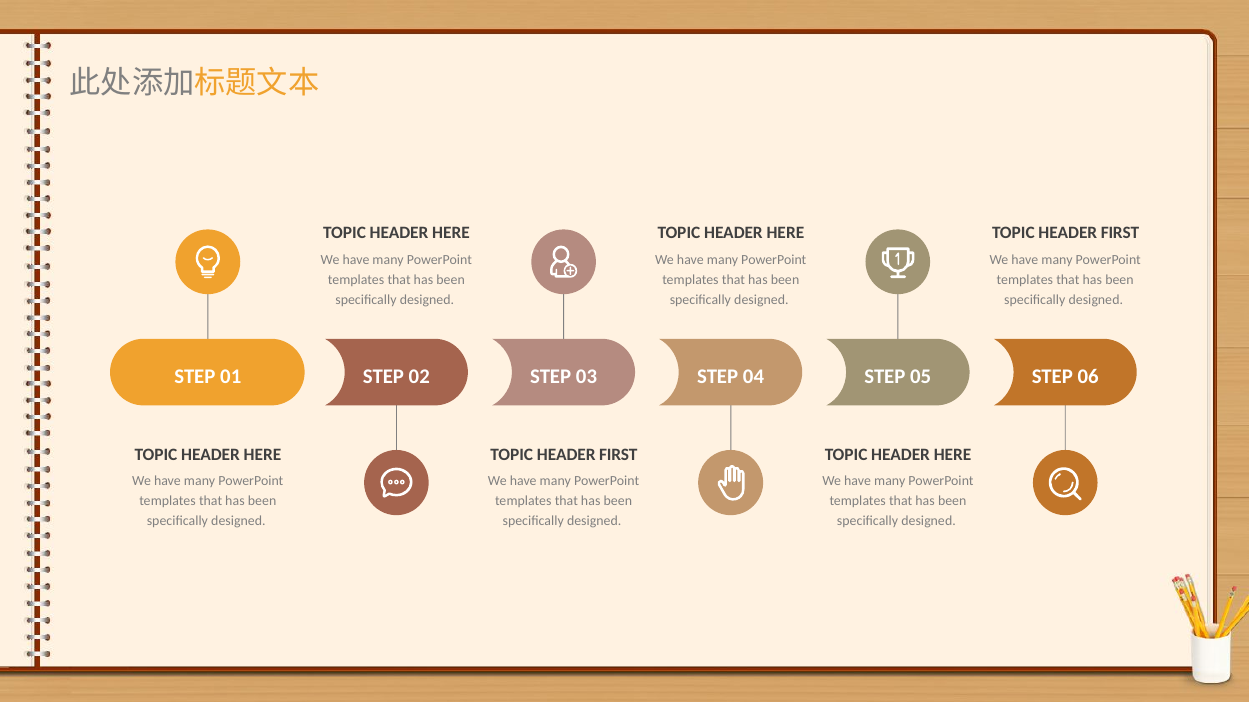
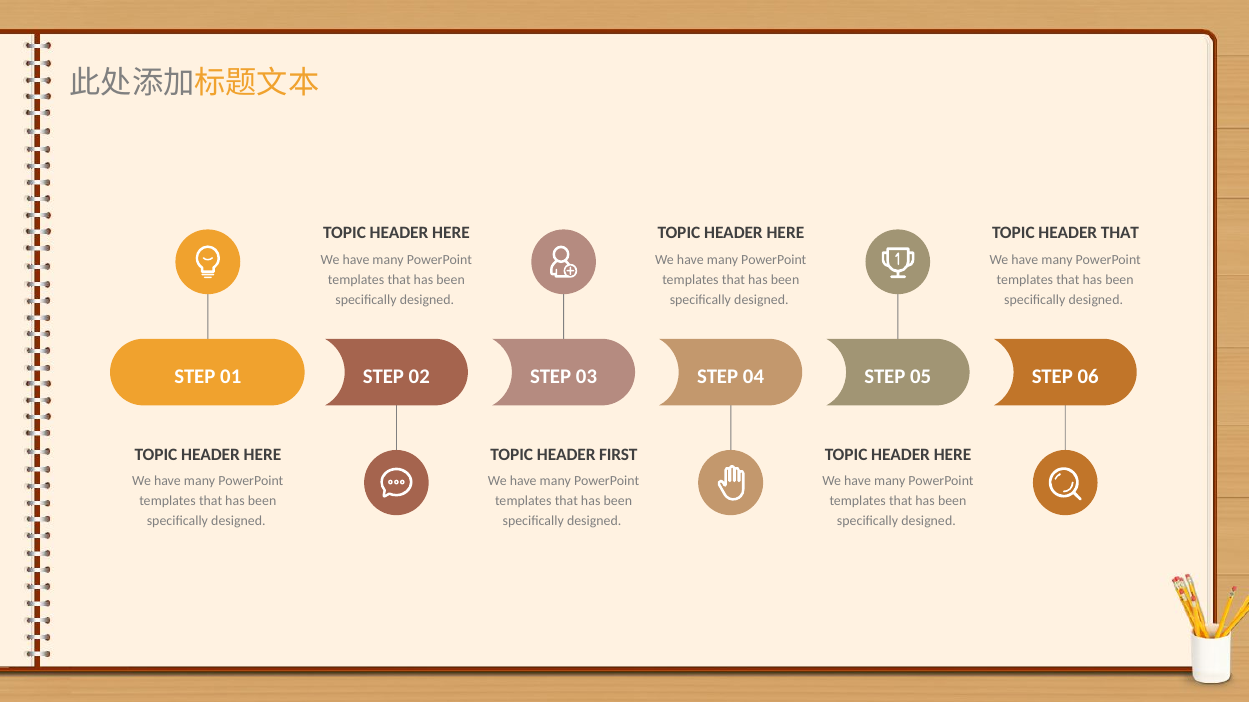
FIRST: FIRST -> THAT (1120, 233)
